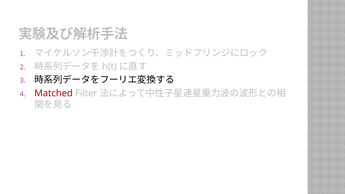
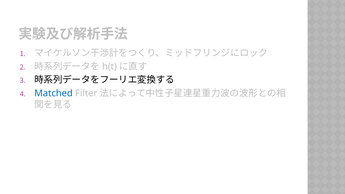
Matched colour: red -> blue (54, 93)
